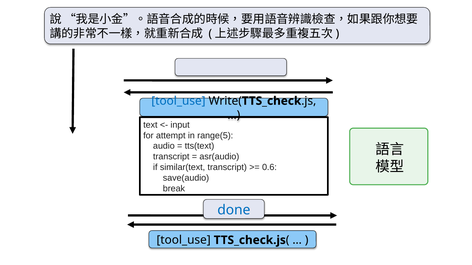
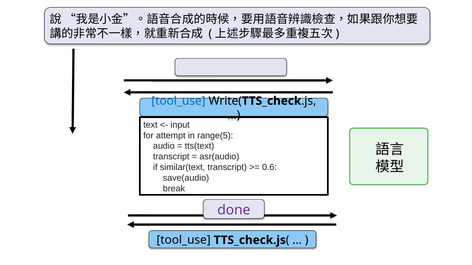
done colour: blue -> purple (234, 210)
